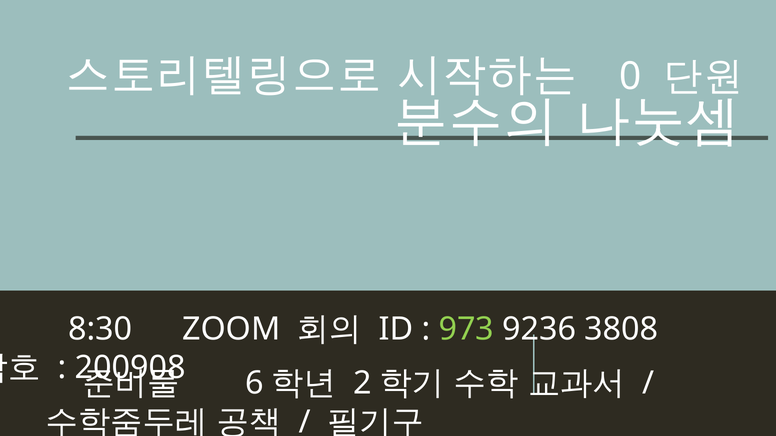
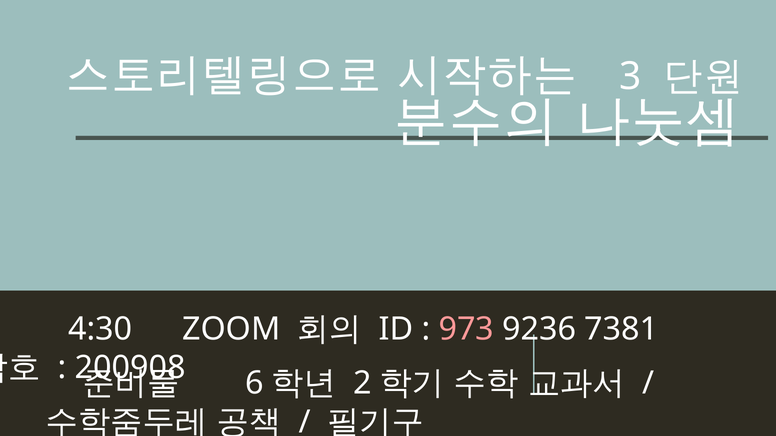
0: 0 -> 3 (630, 77)
8:30: 8:30 -> 4:30 (100, 329)
973 colour: light green -> pink (466, 329)
3808: 3808 -> 7381 (621, 329)
